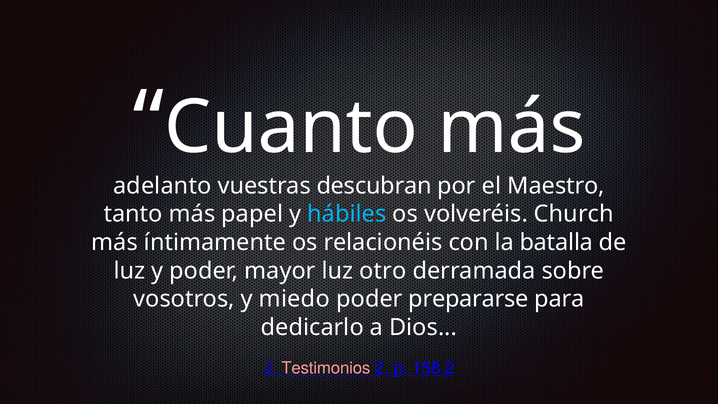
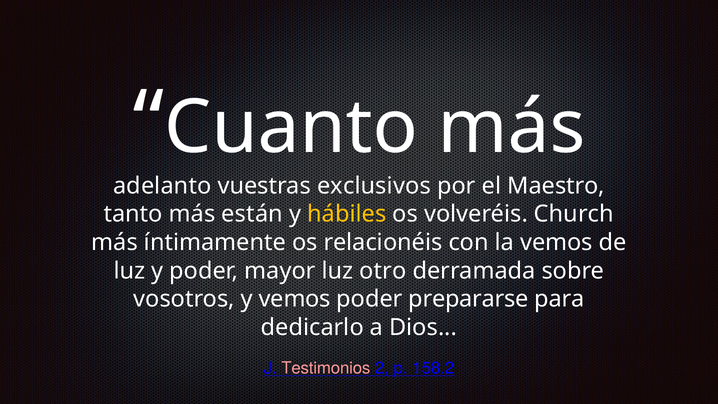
descubran: descubran -> exclusivos (374, 186)
papel: papel -> están (252, 214)
hábiles colour: light blue -> yellow (347, 214)
la batalla: batalla -> vemos (556, 242)
y miedo: miedo -> vemos (295, 299)
